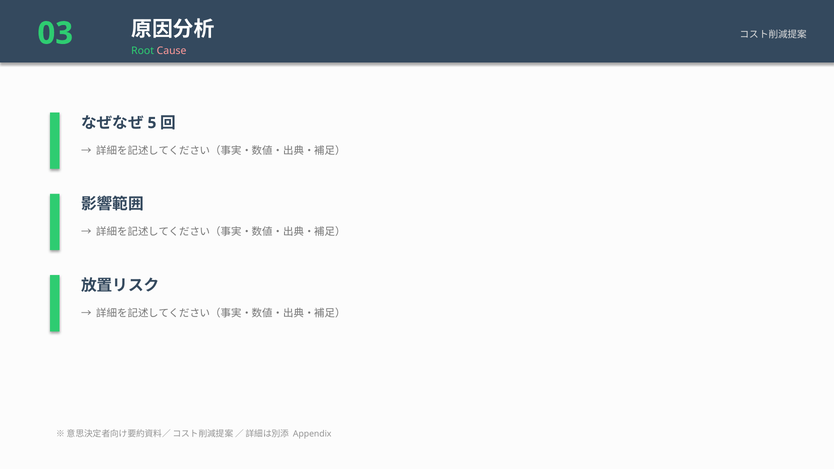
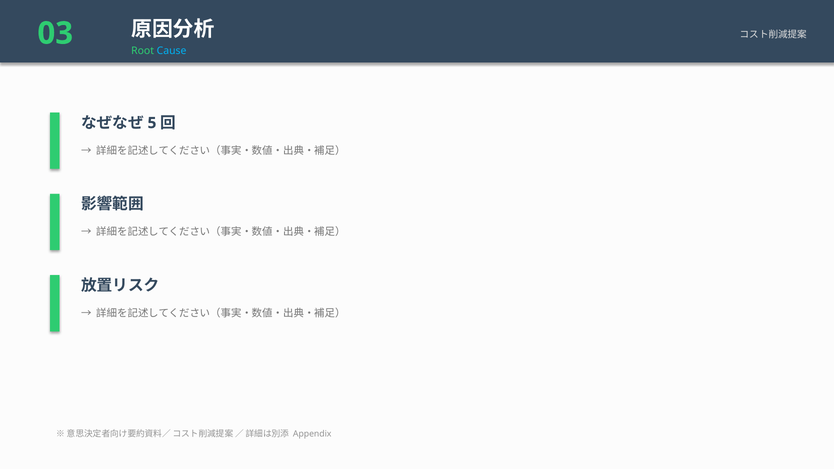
Cause colour: pink -> light blue (172, 51)
